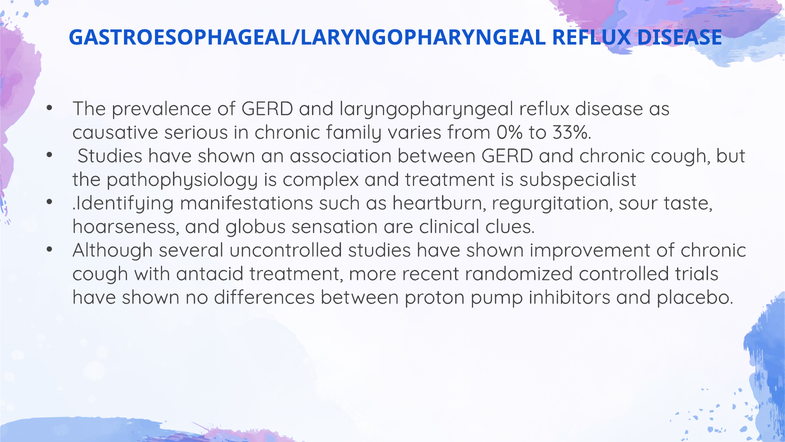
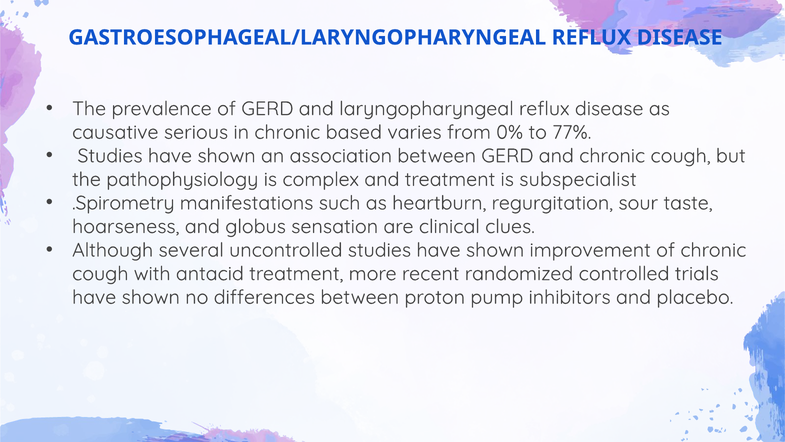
family: family -> based (354, 132)
33%: 33% -> 77% (572, 132)
.Identifying: .Identifying -> .Spirometry (123, 203)
